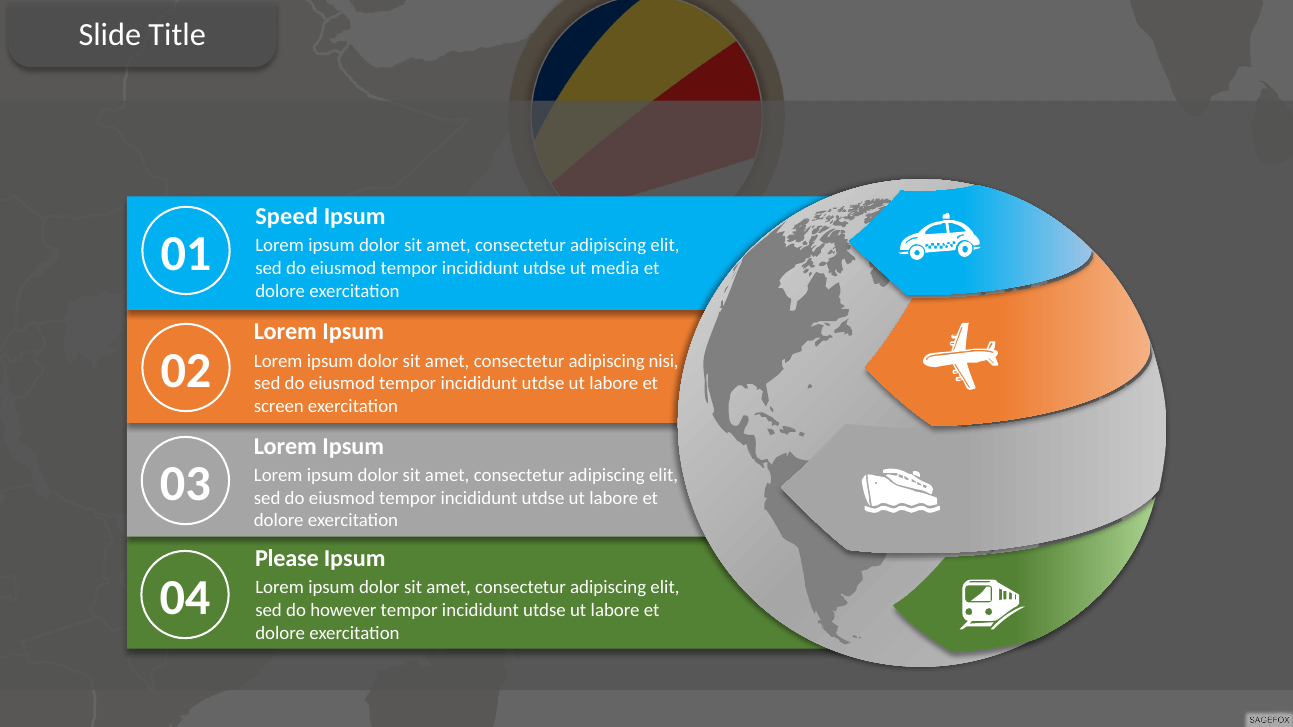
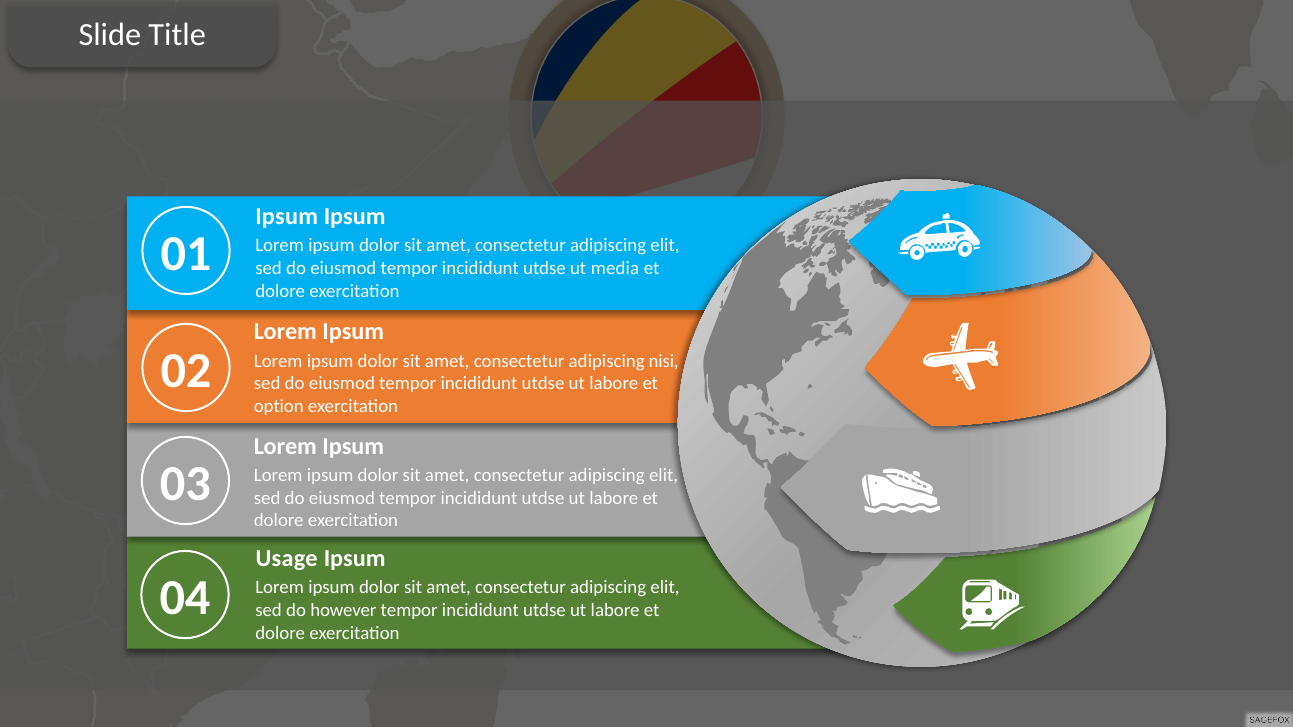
Speed: Speed -> Ipsum (287, 216)
screen: screen -> option (279, 407)
Please: Please -> Usage (287, 559)
